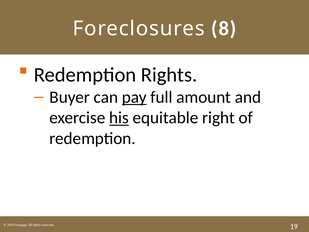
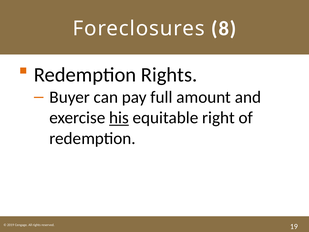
pay underline: present -> none (134, 97)
